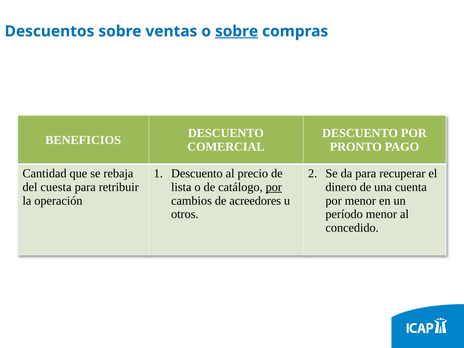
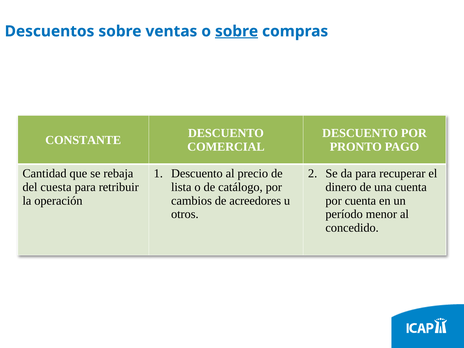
BENEFICIOS: BENEFICIOS -> CONSTANTE (83, 140)
por underline: present -> none (274, 187)
por menor: menor -> cuenta (360, 201)
